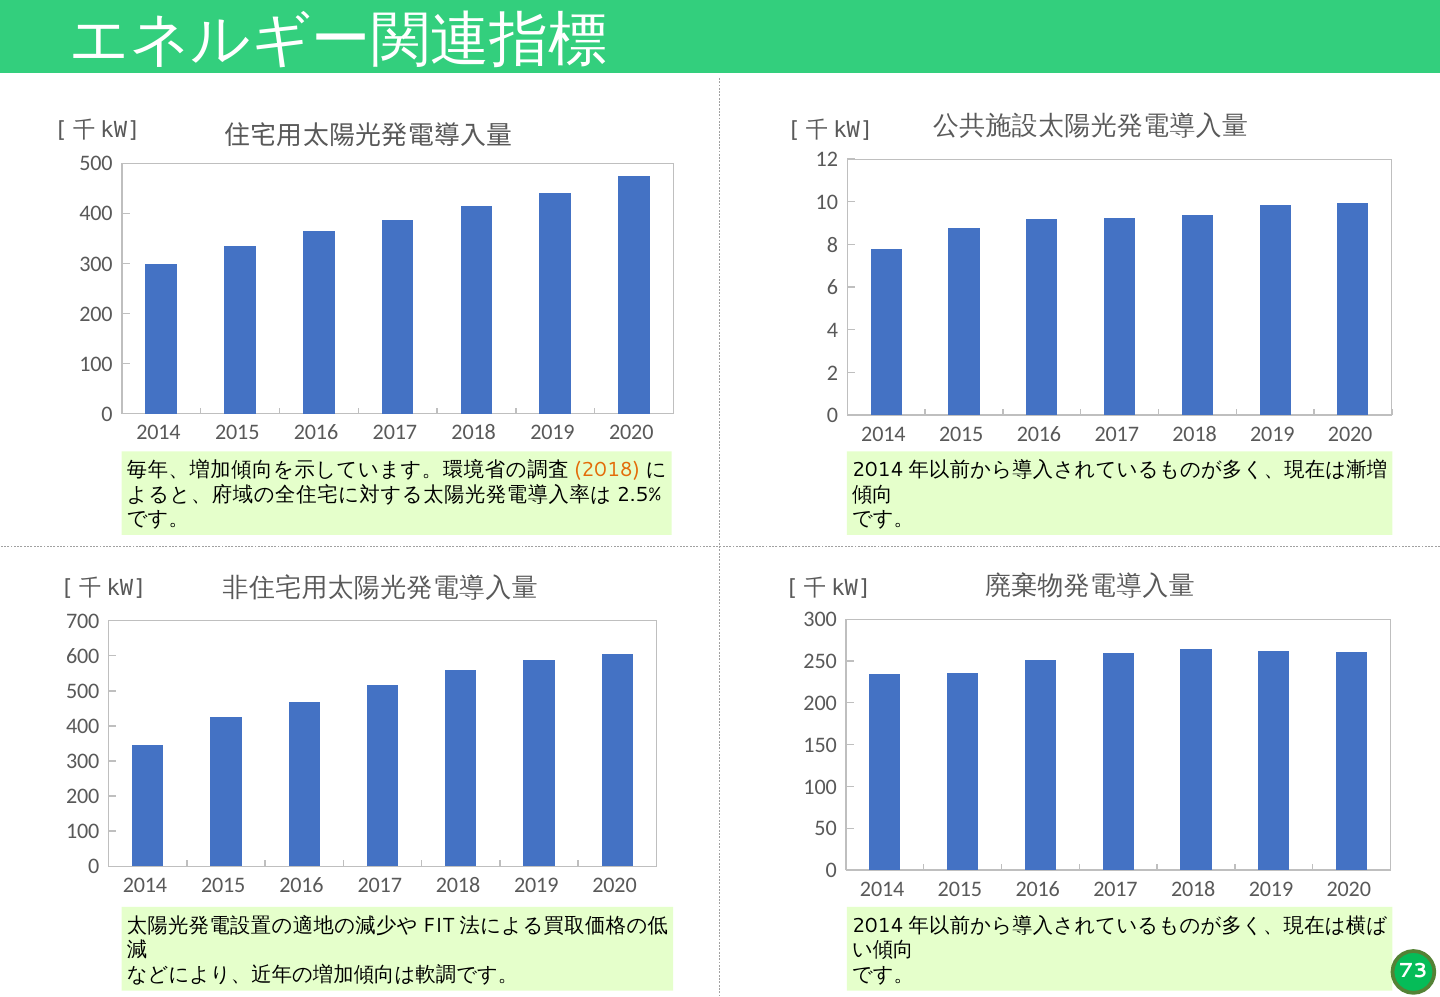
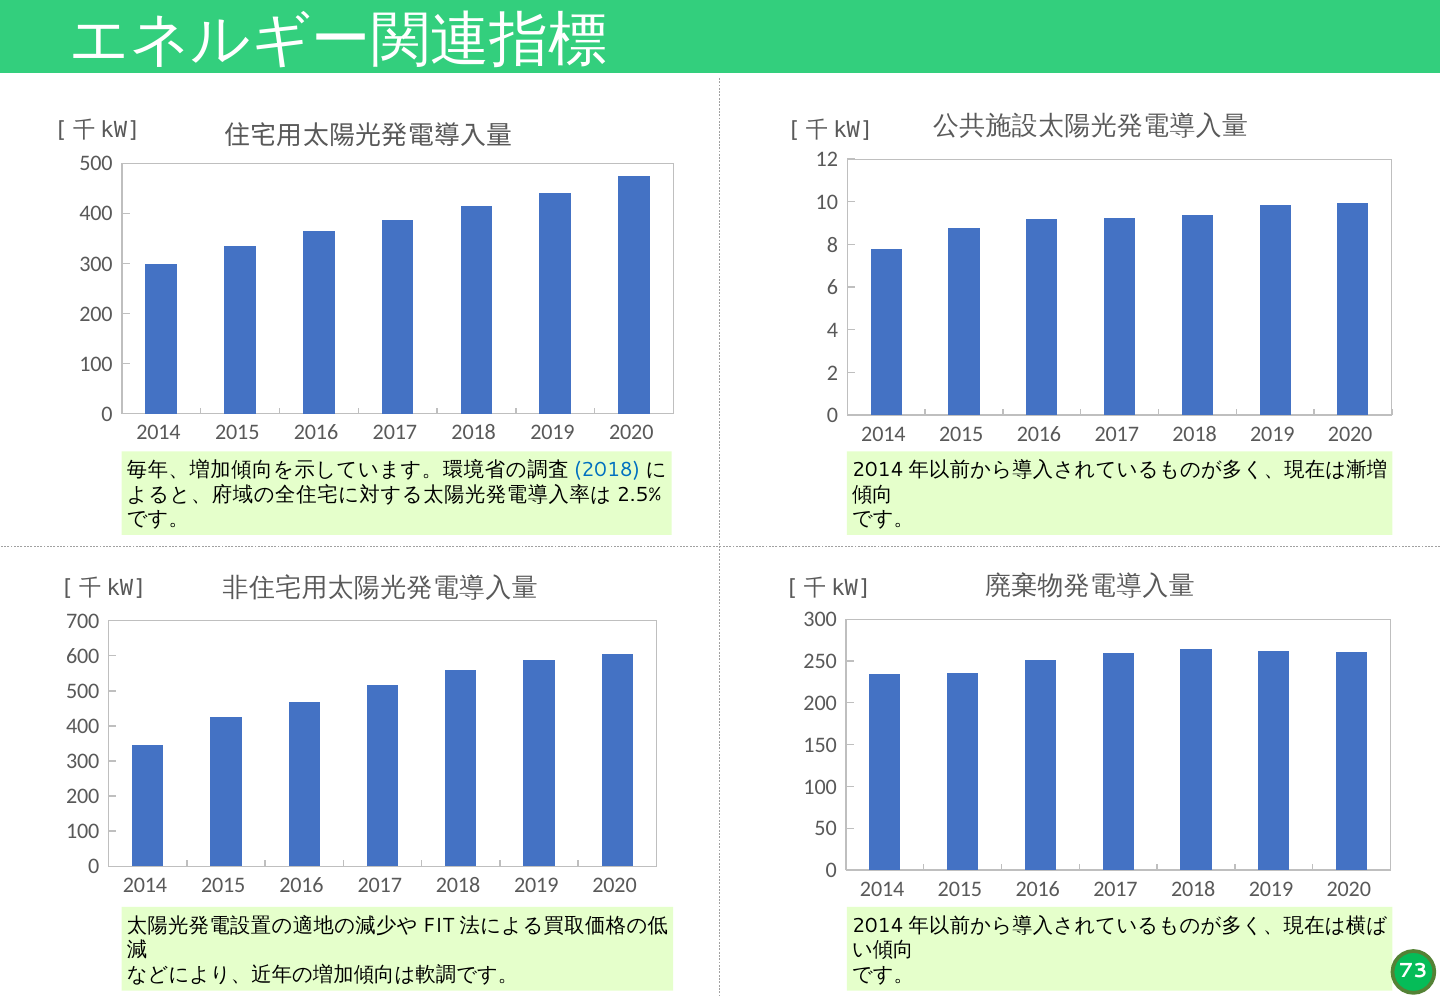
2018 colour: orange -> blue (607, 470)
